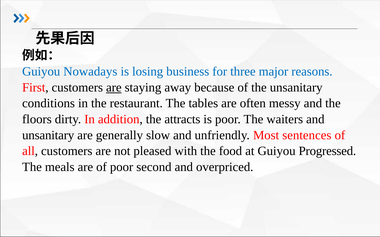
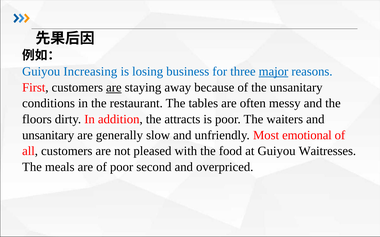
Nowadays: Nowadays -> Increasing (90, 72)
major underline: none -> present (274, 72)
sentences: sentences -> emotional (307, 135)
Progressed: Progressed -> Waitresses (327, 151)
